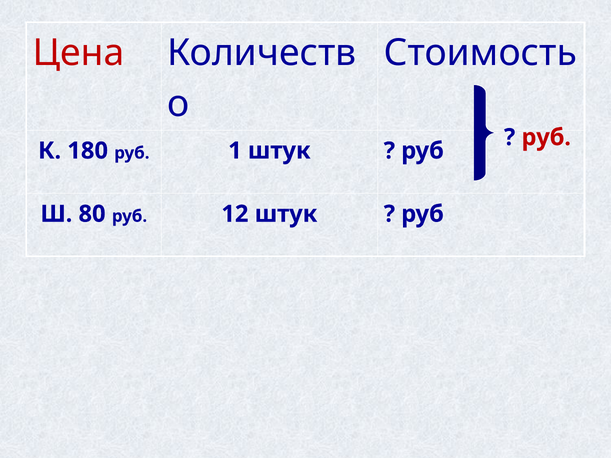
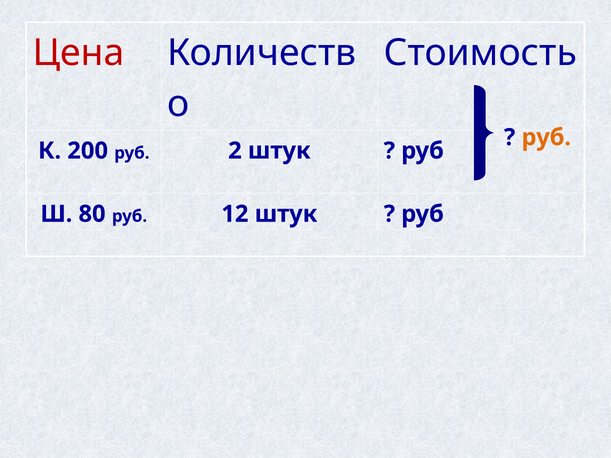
руб colour: red -> orange (546, 137)
180: 180 -> 200 (88, 151)
1: 1 -> 2 (235, 151)
